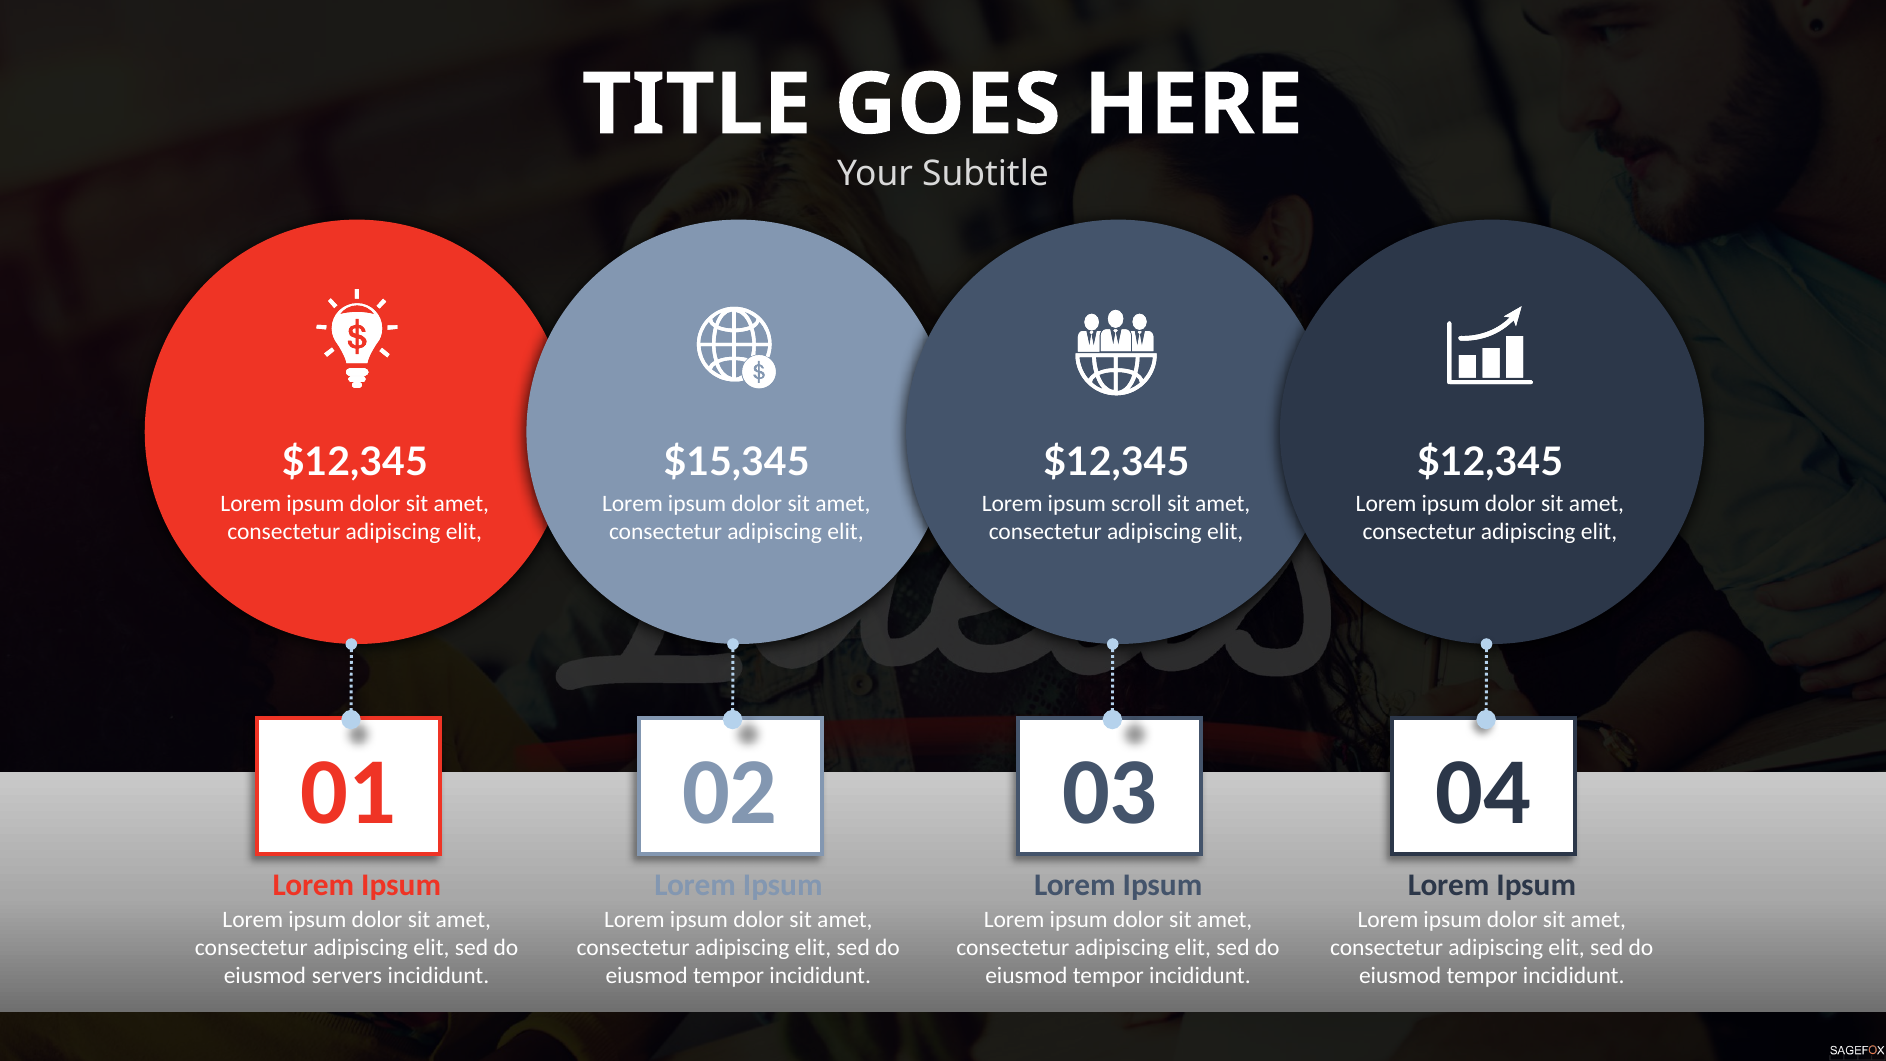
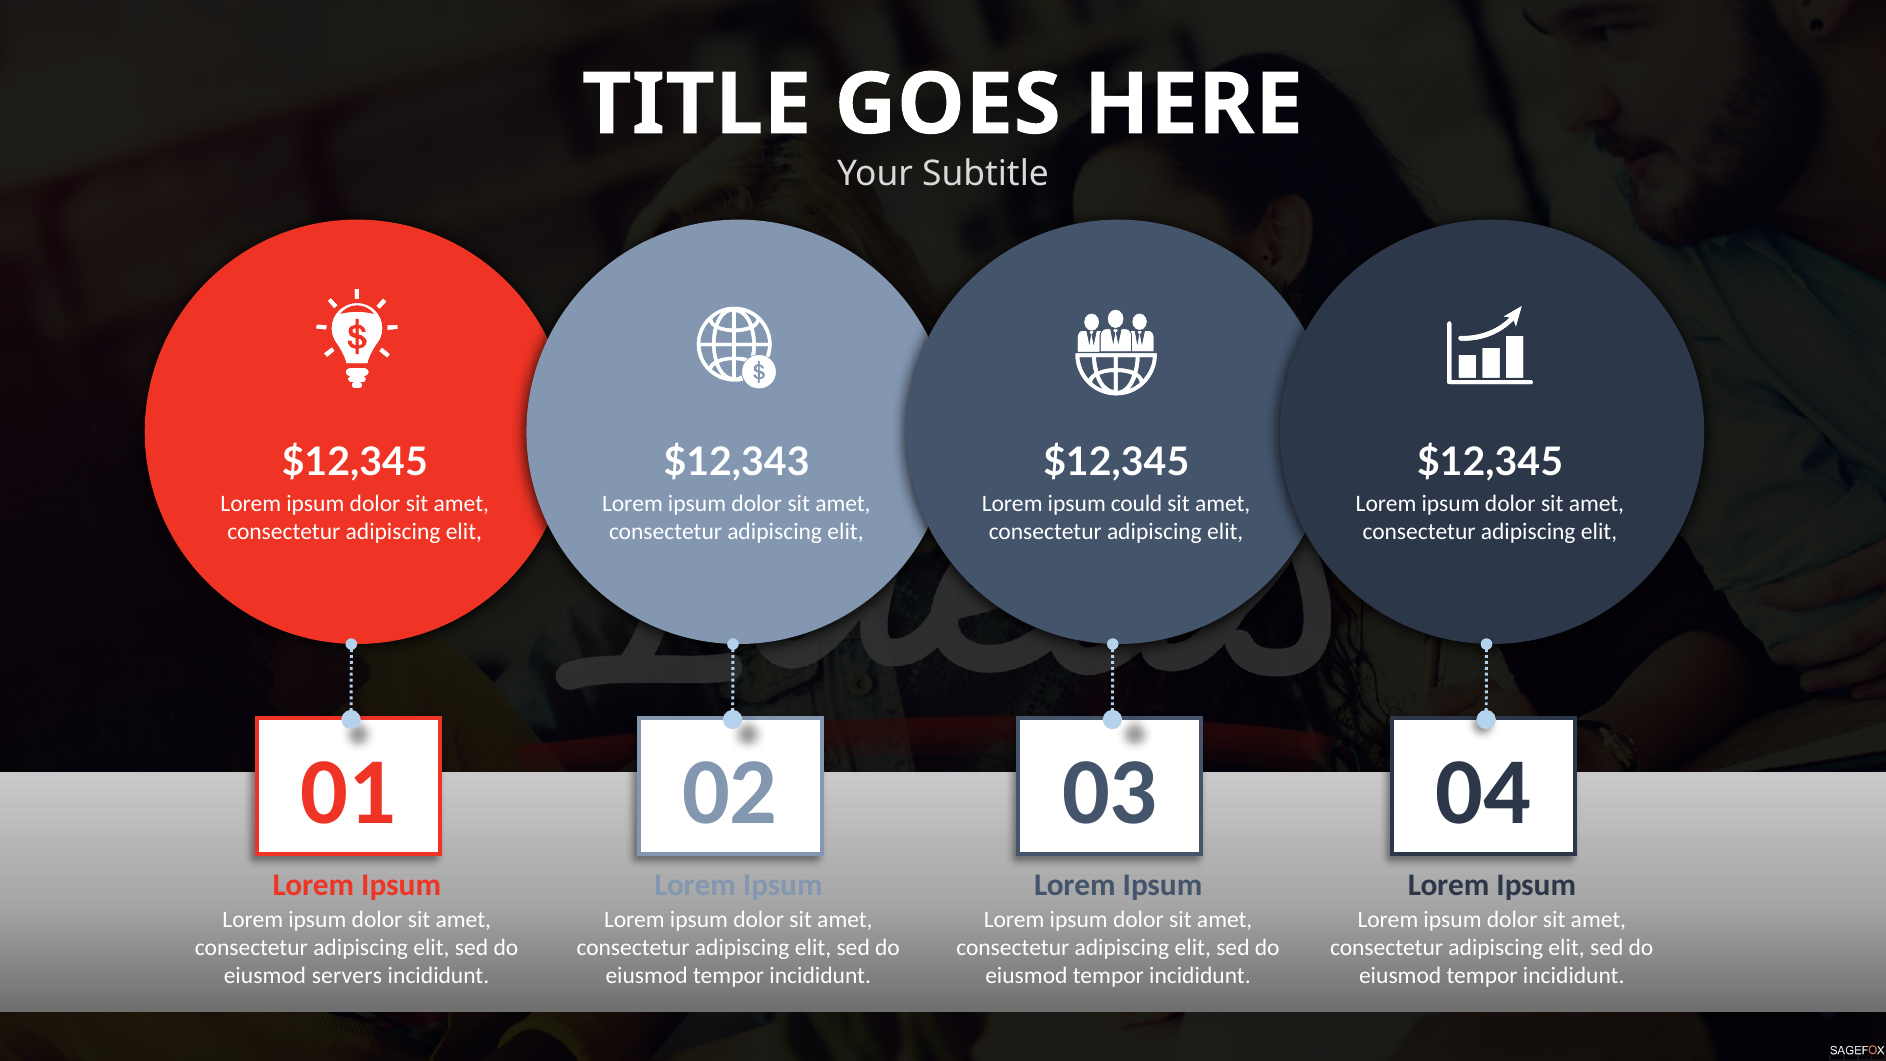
$15,345: $15,345 -> $12,343 (737, 462)
scroll: scroll -> could (1137, 504)
